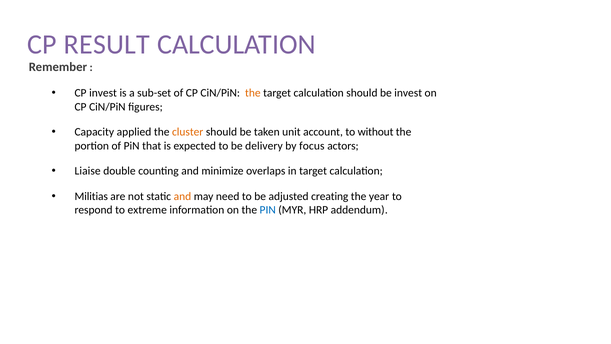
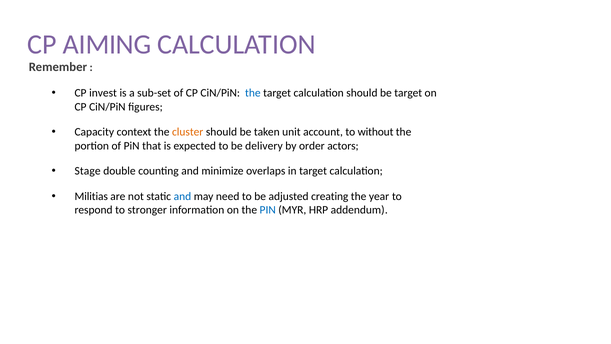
RESULT: RESULT -> AIMING (107, 44)
the colour: orange -> blue (253, 93)
be invest: invest -> target (408, 93)
applied: applied -> context (134, 132)
focus: focus -> order (312, 146)
Liaise: Liaise -> Stage (88, 171)
and colour: orange -> blue (182, 196)
extreme: extreme -> stronger (147, 210)
